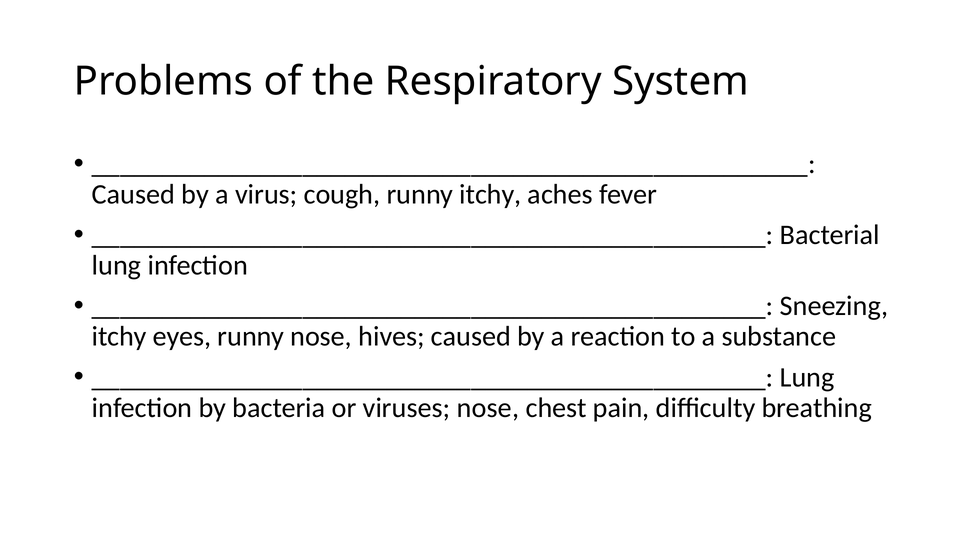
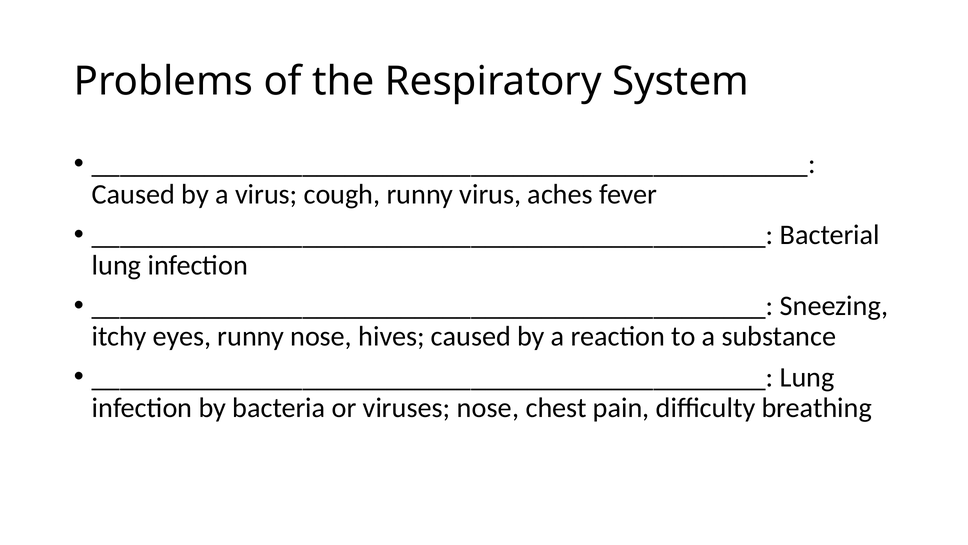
runny itchy: itchy -> virus (490, 194)
